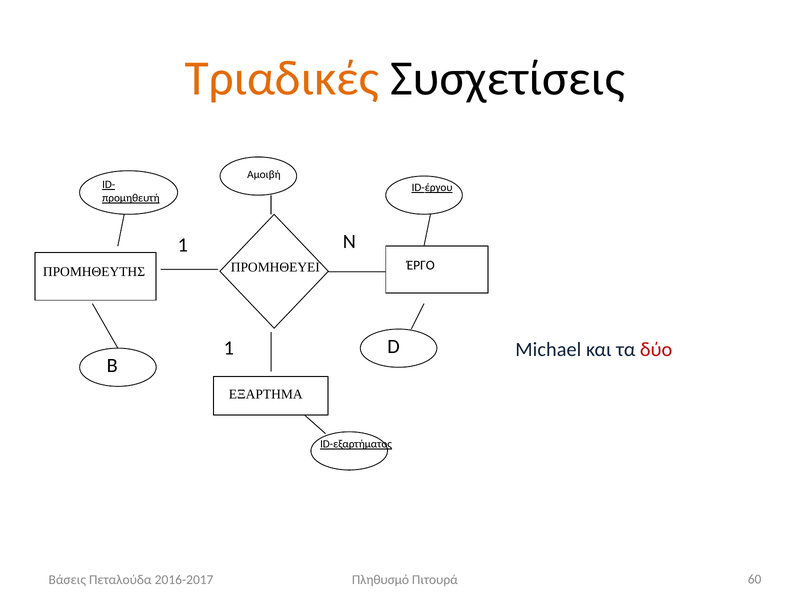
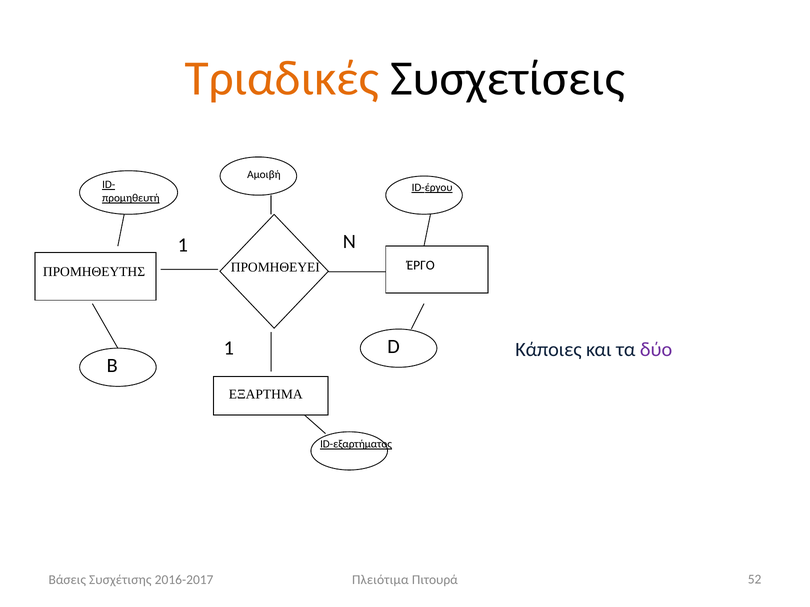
Michael: Michael -> Κάποιες (548, 350)
δύο colour: red -> purple (656, 350)
Πεταλούδα: Πεταλούδα -> Συσχέτισης (120, 580)
Πληθυσμό: Πληθυσμό -> Πλειότιμα (380, 580)
60: 60 -> 52 (755, 580)
